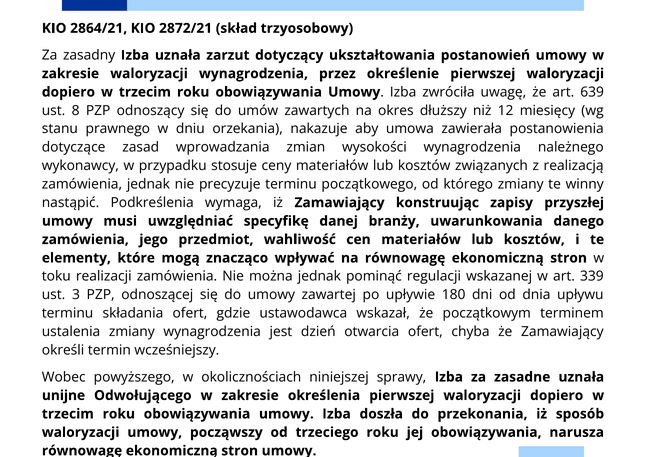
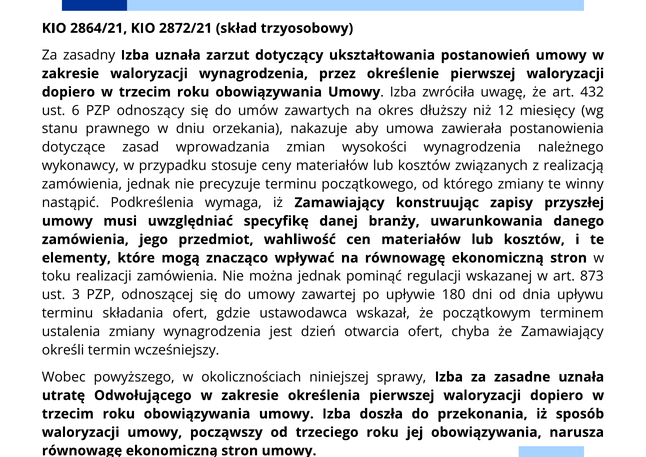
639: 639 -> 432 (592, 92)
8: 8 -> 6 (76, 110)
339: 339 -> 873 (592, 276)
unijne: unijne -> utratę (63, 395)
